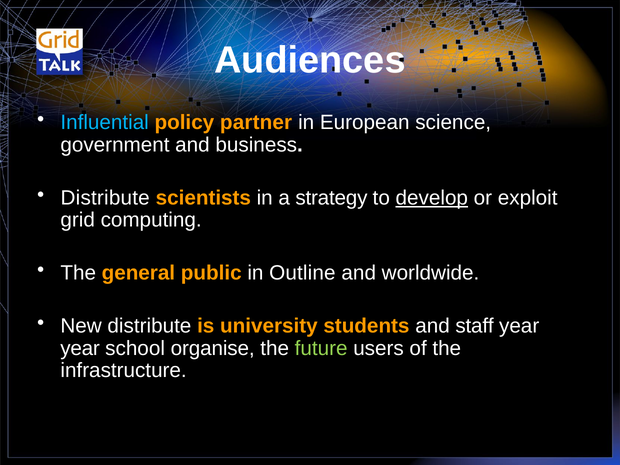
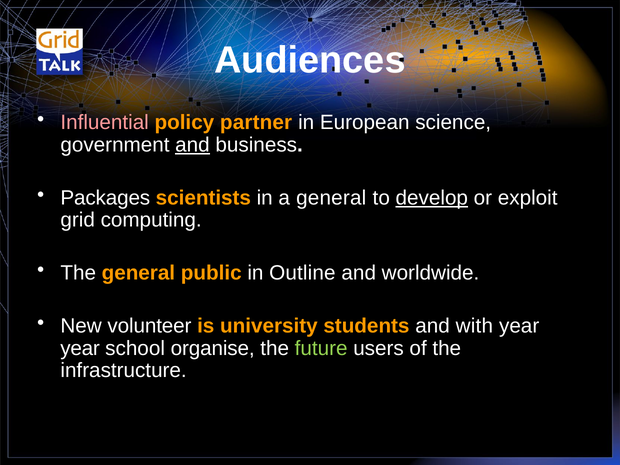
Influential colour: light blue -> pink (105, 123)
and underline: none -> present (192, 145)
Distribute: Distribute -> Packages (105, 198)
a strategy: strategy -> general (331, 198)
New distribute: distribute -> volunteer (149, 326)
staff: staff -> with (474, 326)
